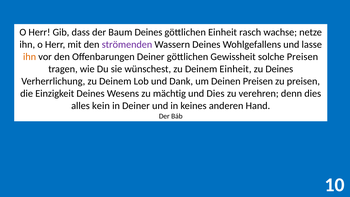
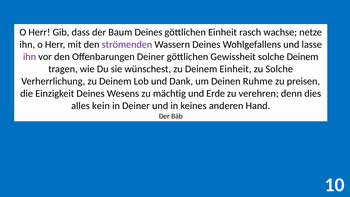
ihn colour: orange -> purple (30, 57)
solche Preisen: Preisen -> Deinem (303, 57)
zu Deines: Deines -> Solche (279, 69)
Deinen Preisen: Preisen -> Ruhme (258, 81)
und Dies: Dies -> Erde (216, 93)
